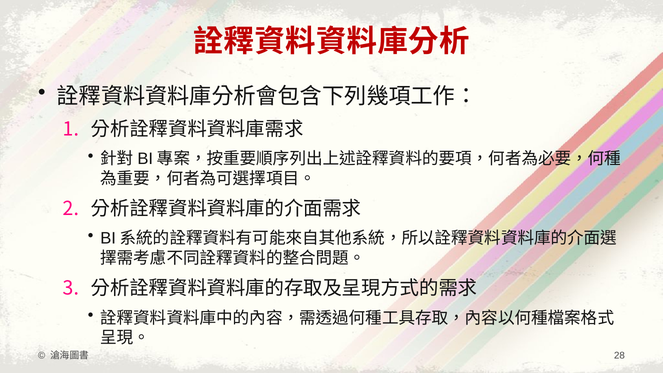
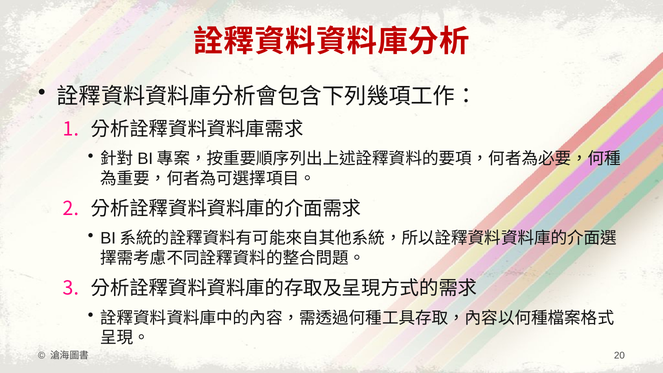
28: 28 -> 20 (619, 356)
